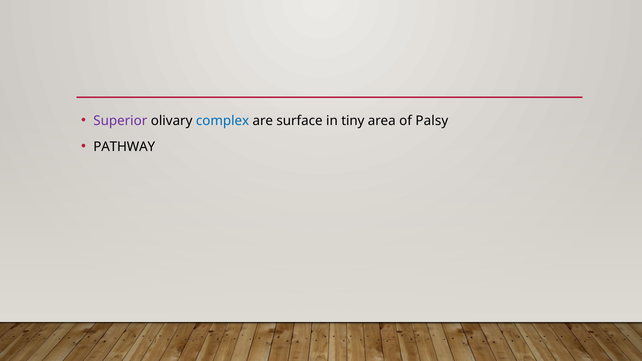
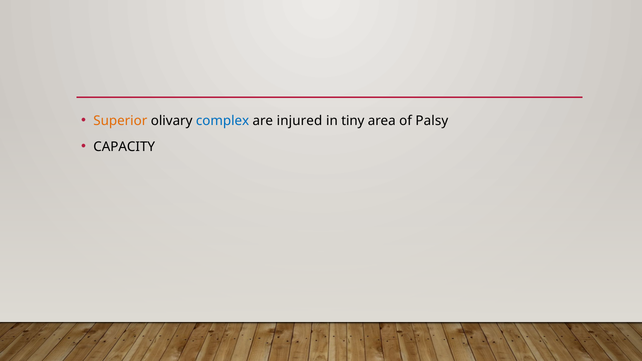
Superior colour: purple -> orange (120, 121)
surface: surface -> injured (299, 121)
PATHWAY: PATHWAY -> CAPACITY (124, 147)
